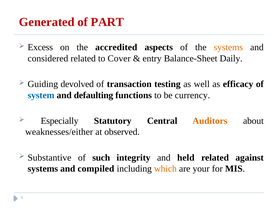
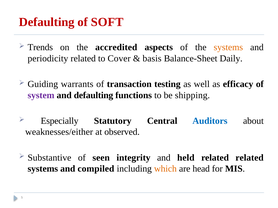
Generated: Generated -> Defaulting (47, 22)
PART: PART -> SOFT (107, 22)
Excess: Excess -> Trends (40, 47)
considered: considered -> periodicity (48, 59)
entry: entry -> basis (152, 59)
devolved: devolved -> warrants (77, 84)
system colour: blue -> purple (41, 95)
currency: currency -> shipping (192, 95)
Auditors colour: orange -> blue (210, 121)
such: such -> seen (101, 158)
related against: against -> related (250, 158)
your: your -> head (201, 169)
